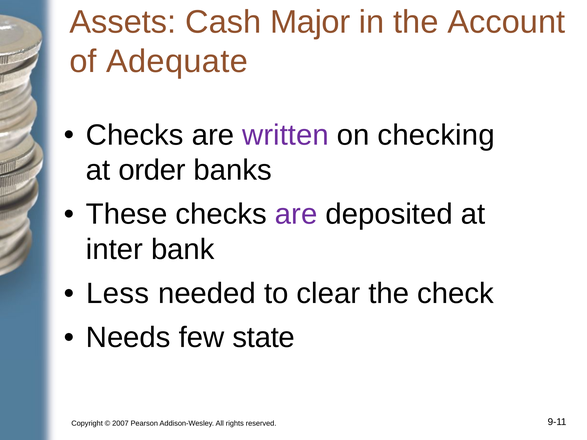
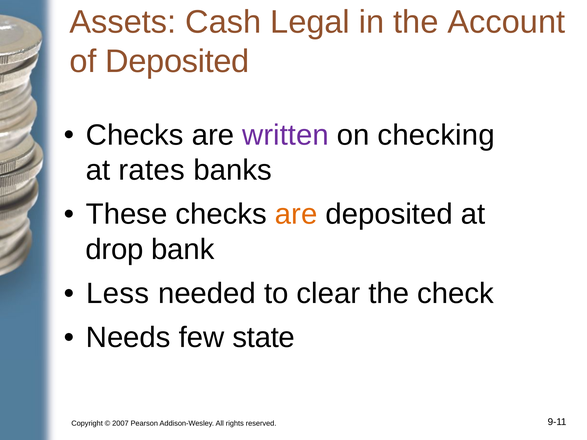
Major: Major -> Legal (310, 22)
of Adequate: Adequate -> Deposited (177, 61)
order: order -> rates (152, 170)
are colour: purple -> orange (296, 214)
inter: inter -> drop (115, 250)
